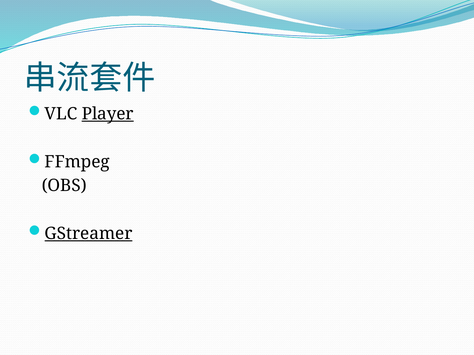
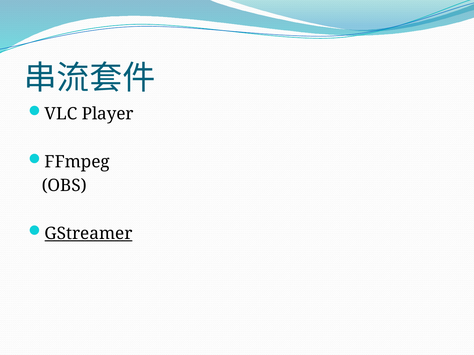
Player underline: present -> none (108, 114)
